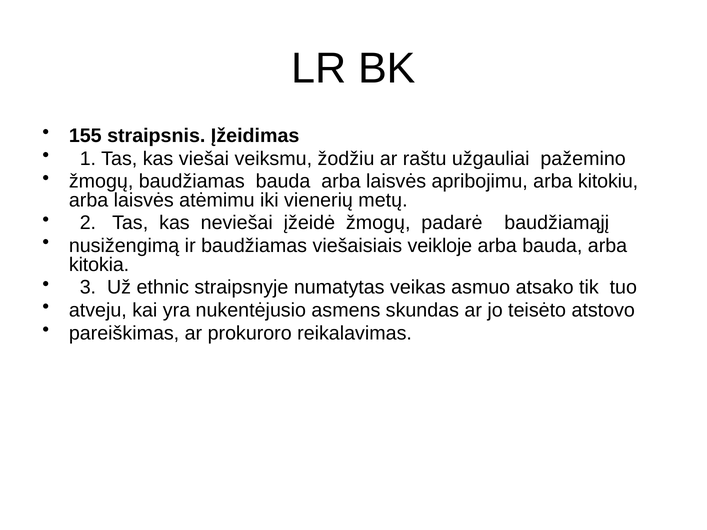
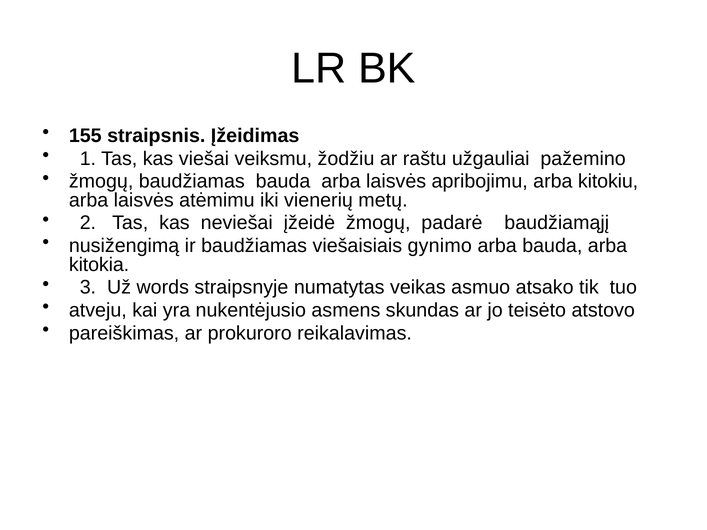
veikloje: veikloje -> gynimo (440, 246)
ethnic: ethnic -> words (163, 288)
